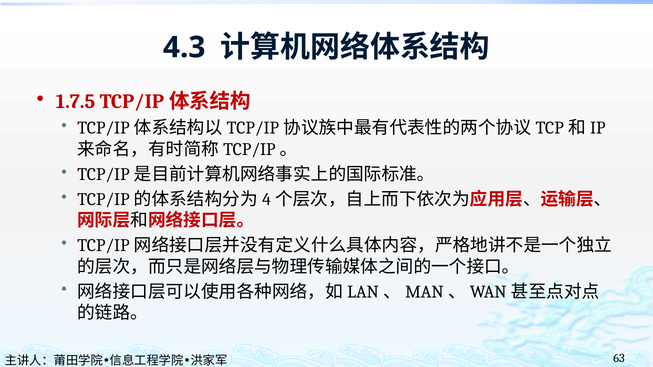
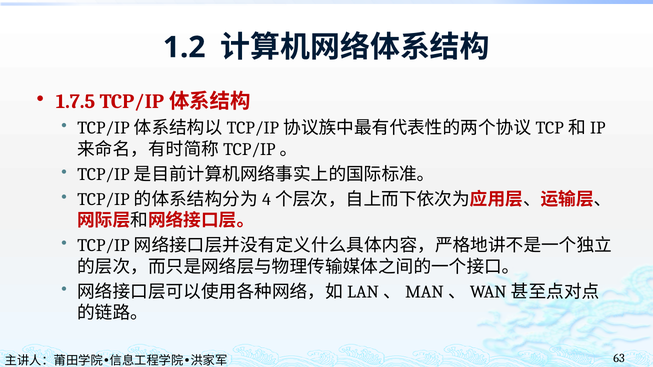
4.3: 4.3 -> 1.2 (184, 47)
